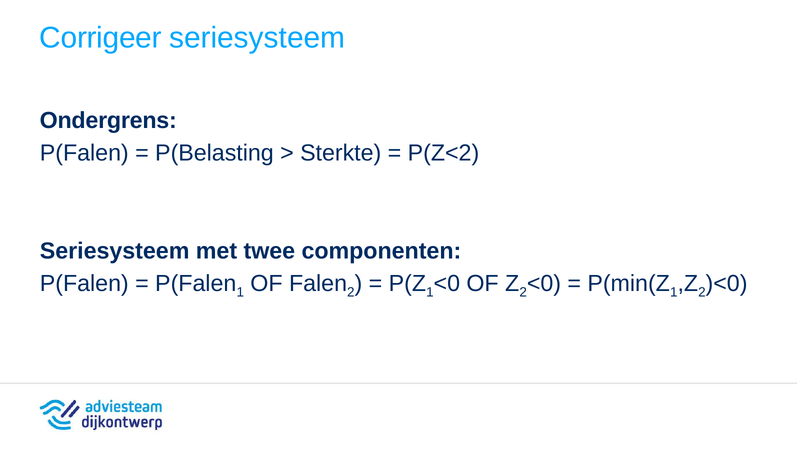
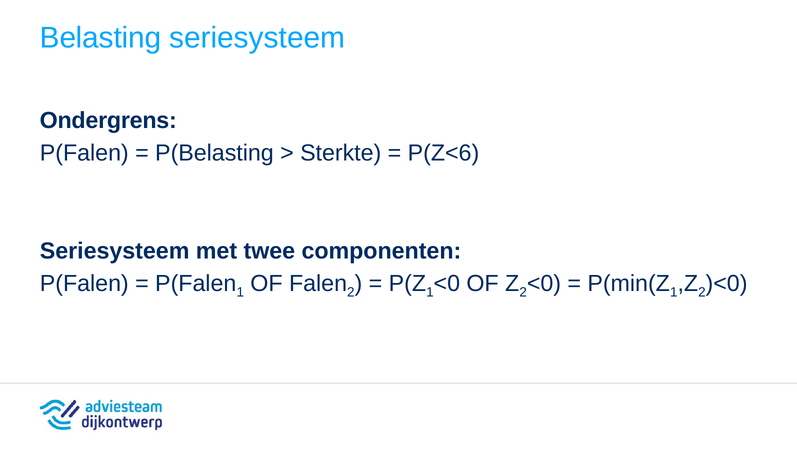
Corrigeer: Corrigeer -> Belasting (101, 38)
P(Z<2: P(Z<2 -> P(Z<6 (443, 153)
